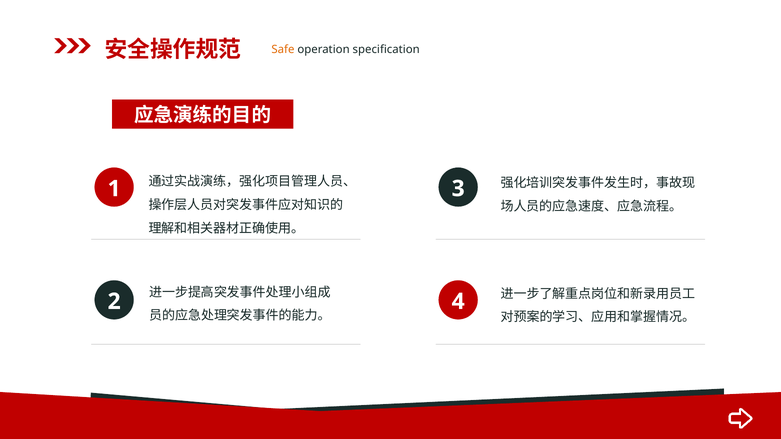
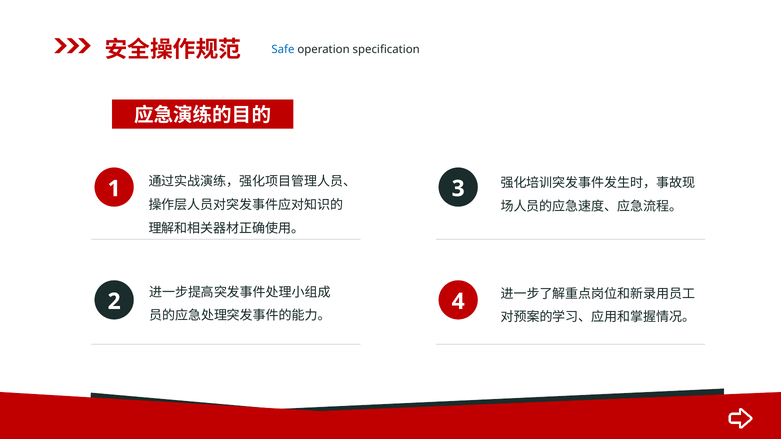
Safe colour: orange -> blue (283, 50)
